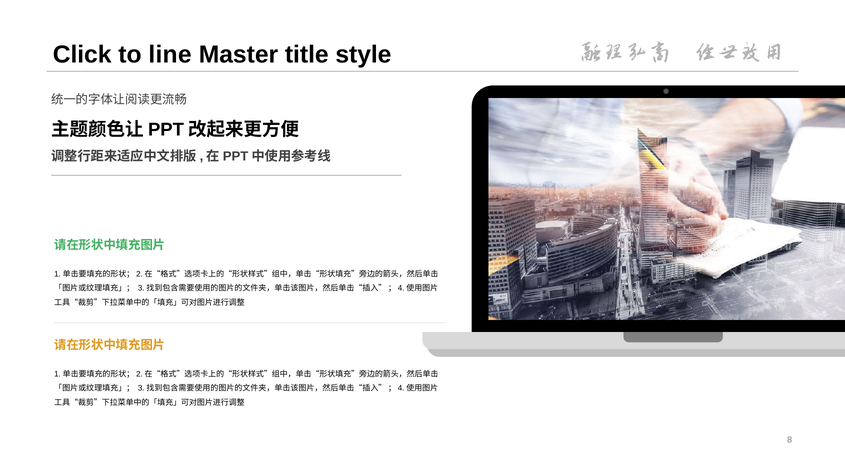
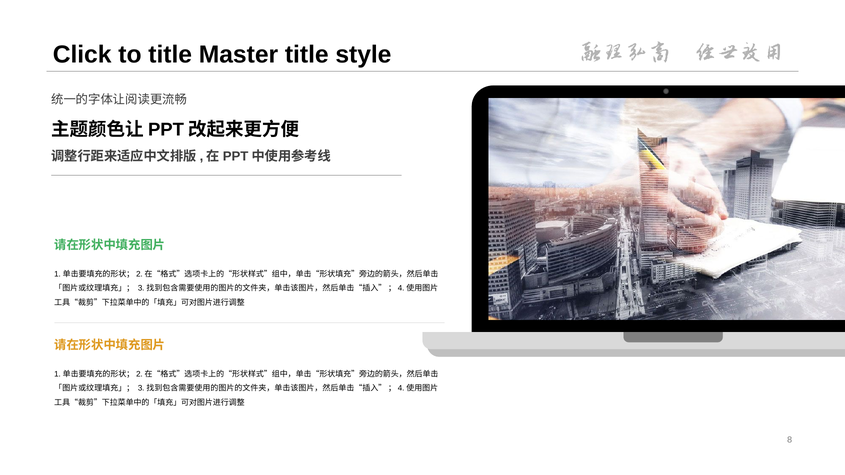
to line: line -> title (170, 55)
